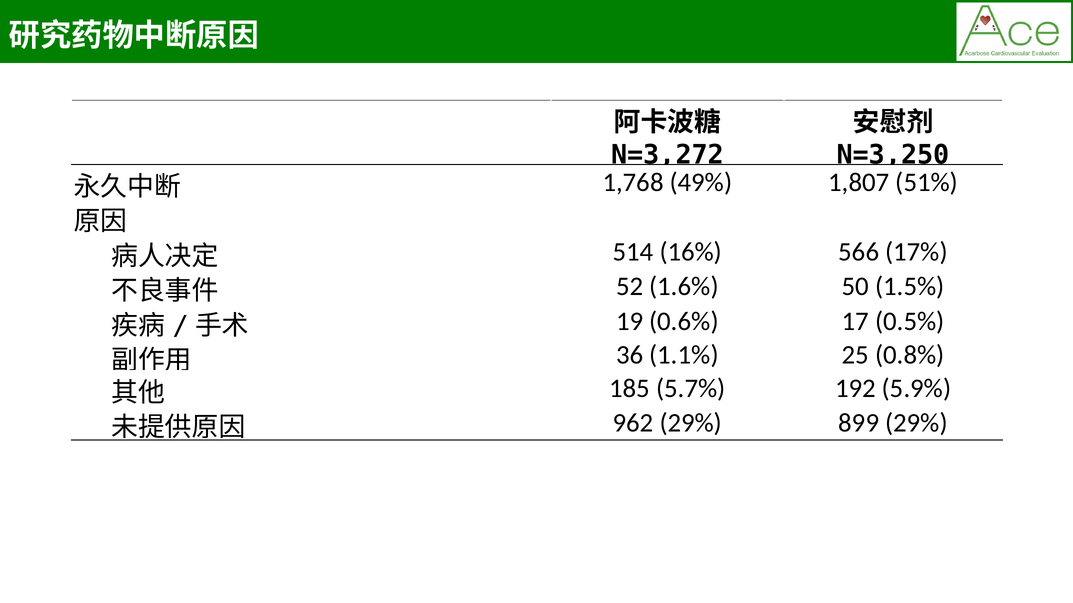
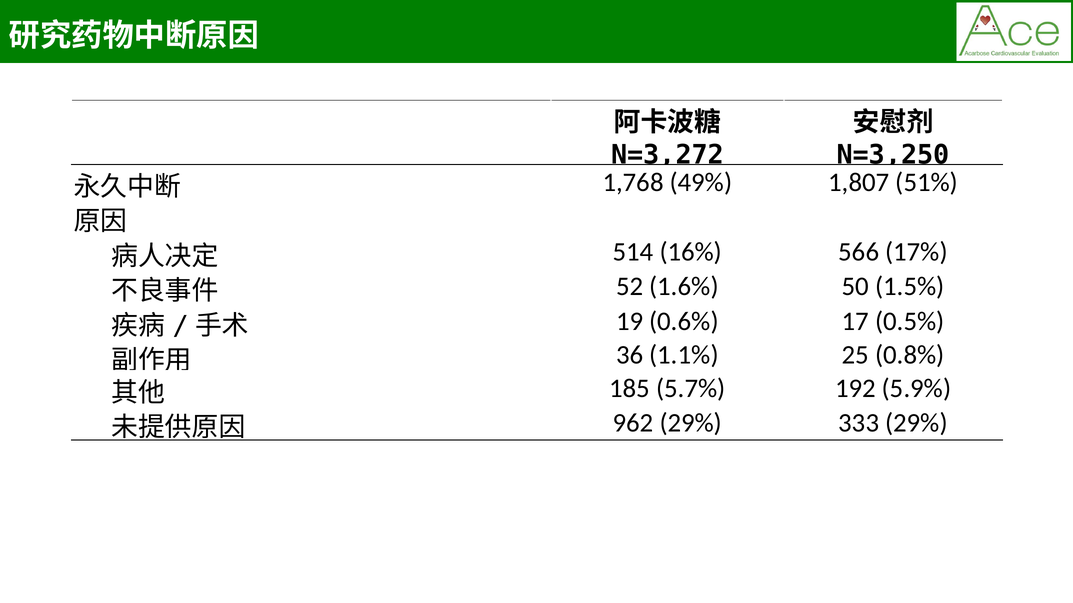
899: 899 -> 333 (859, 423)
